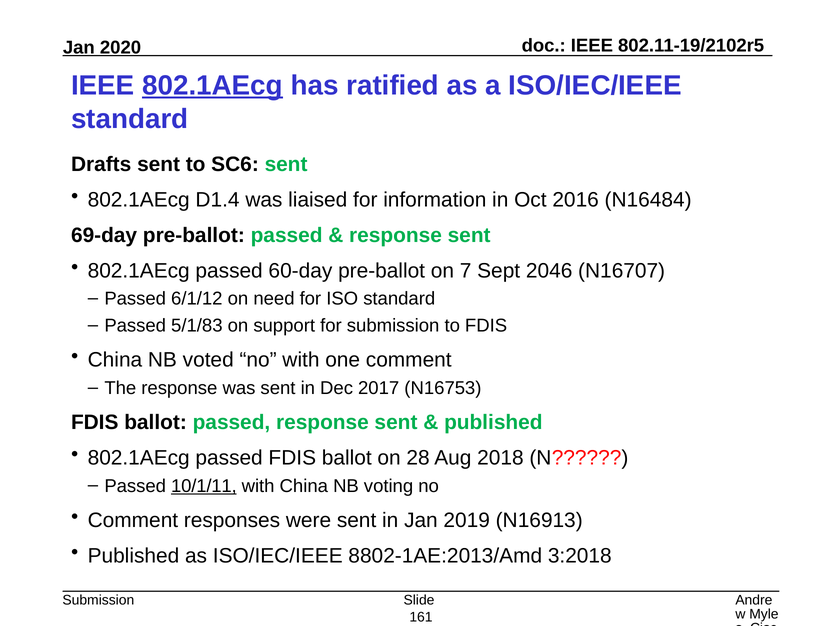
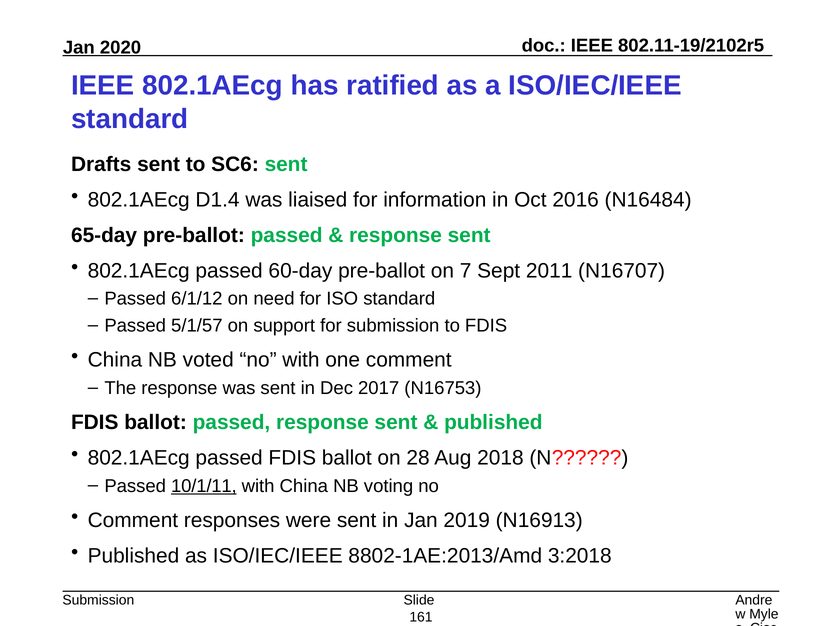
802.1AEcg underline: present -> none (212, 85)
69-day: 69-day -> 65-day (104, 235)
2046: 2046 -> 2011 (549, 271)
5/1/83: 5/1/83 -> 5/1/57 (197, 326)
